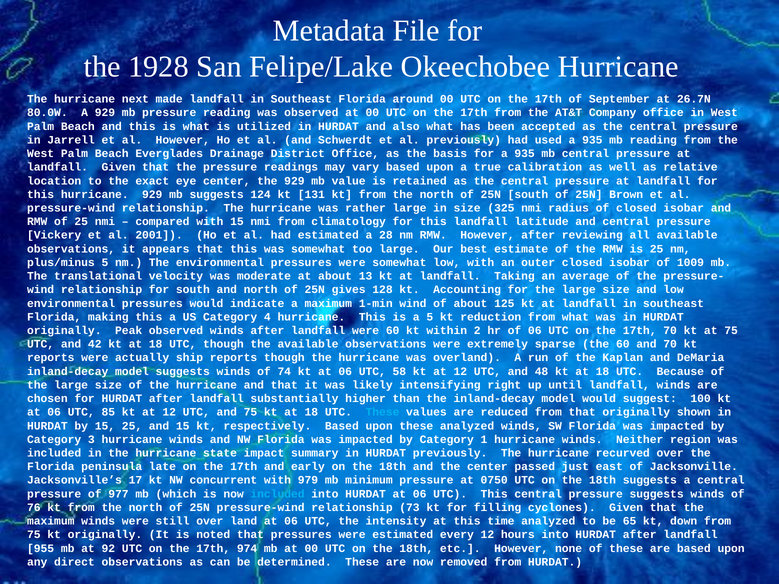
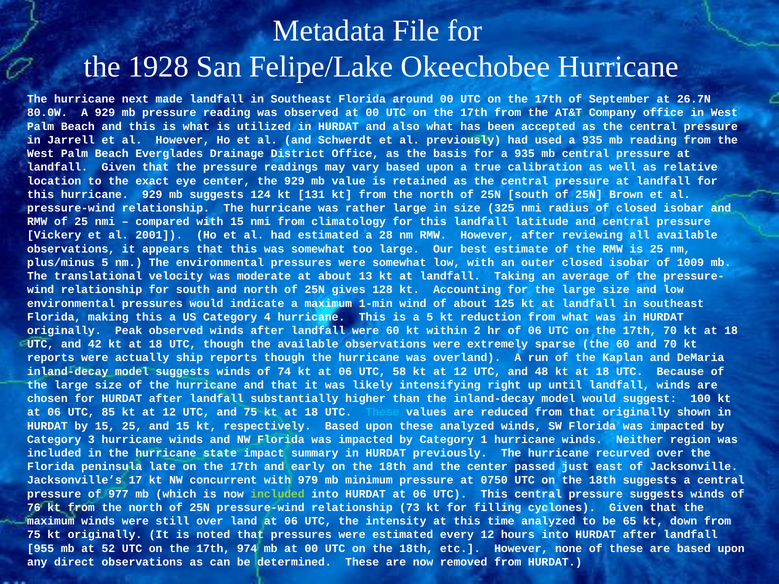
70 kt at 75: 75 -> 18 (731, 331)
included colour: light blue -> light green (278, 494)
92: 92 -> 52 (108, 549)
